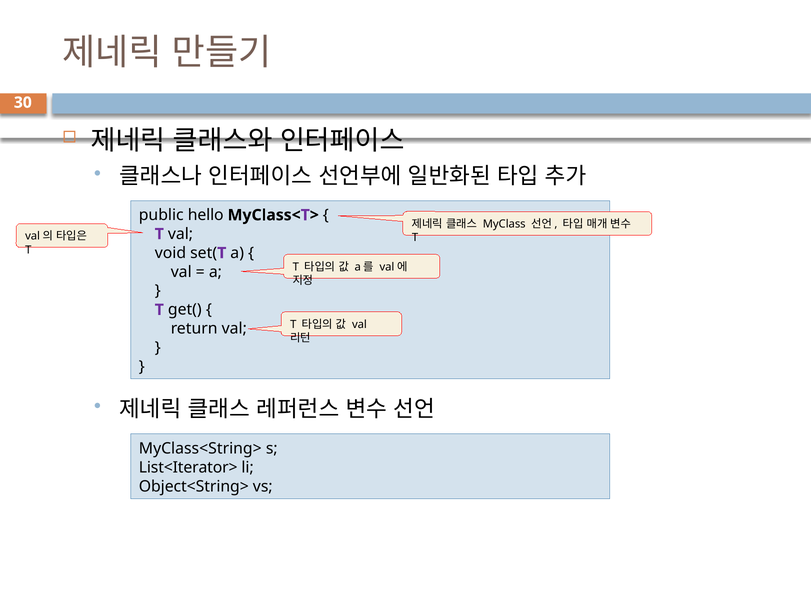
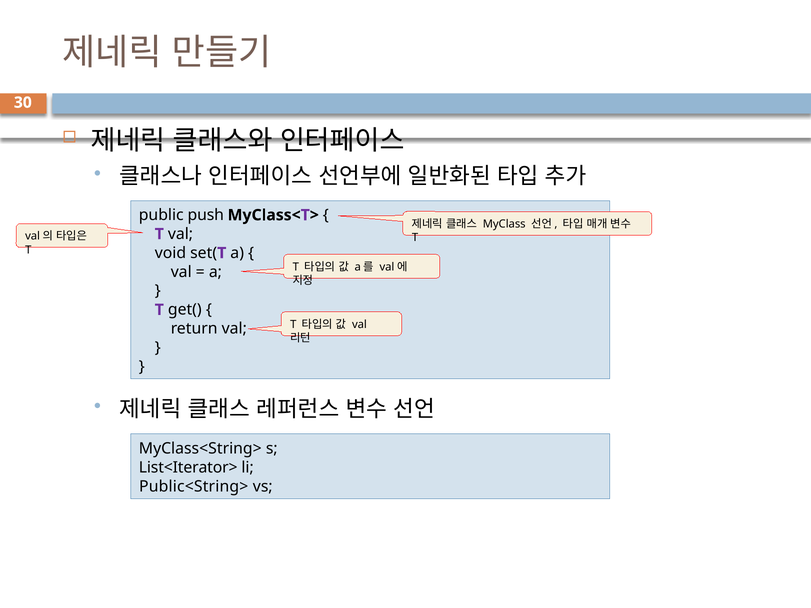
hello: hello -> push (206, 215)
Object<String>: Object<String> -> Public<String> (194, 487)
